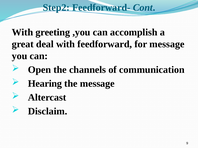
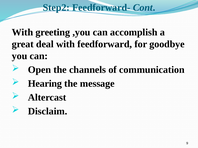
for message: message -> goodbye (167, 44)
